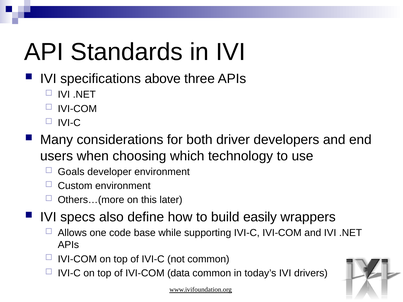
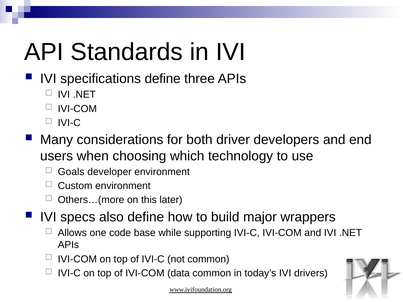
specifications above: above -> define (163, 79)
easily: easily -> major (260, 217)
